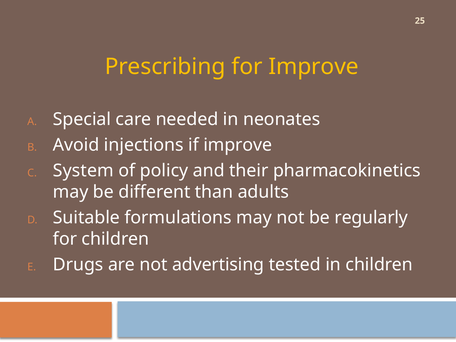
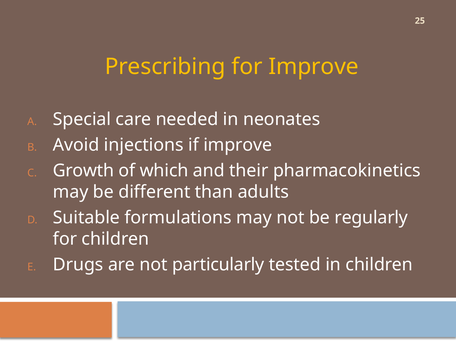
System: System -> Growth (83, 171)
policy: policy -> which (164, 171)
advertising: advertising -> particularly (218, 264)
